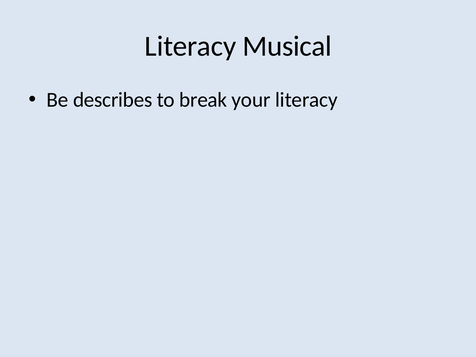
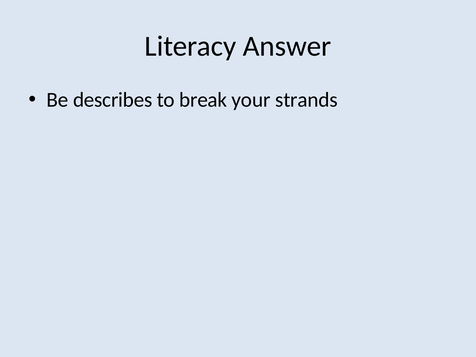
Musical: Musical -> Answer (287, 46)
your literacy: literacy -> strands (306, 100)
